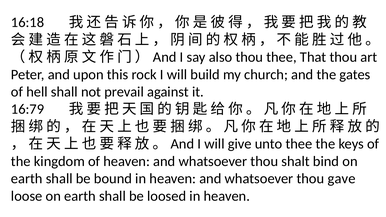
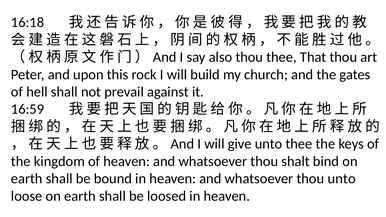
16:79: 16:79 -> 16:59 (28, 109)
thou gave: gave -> unto (342, 179)
